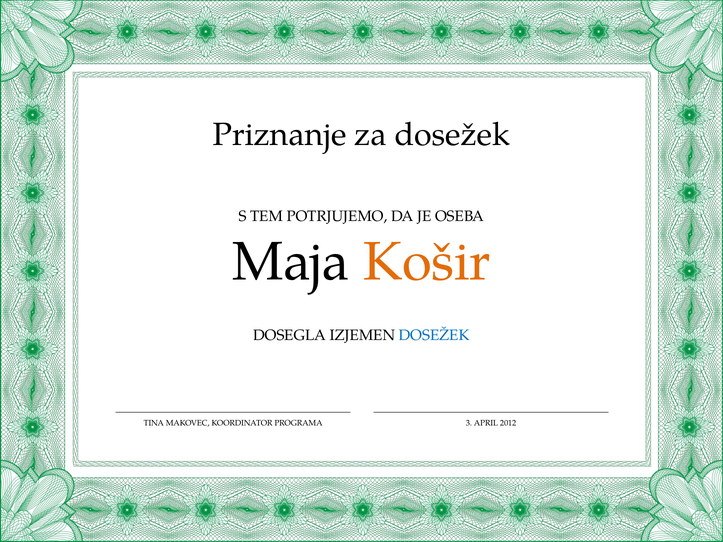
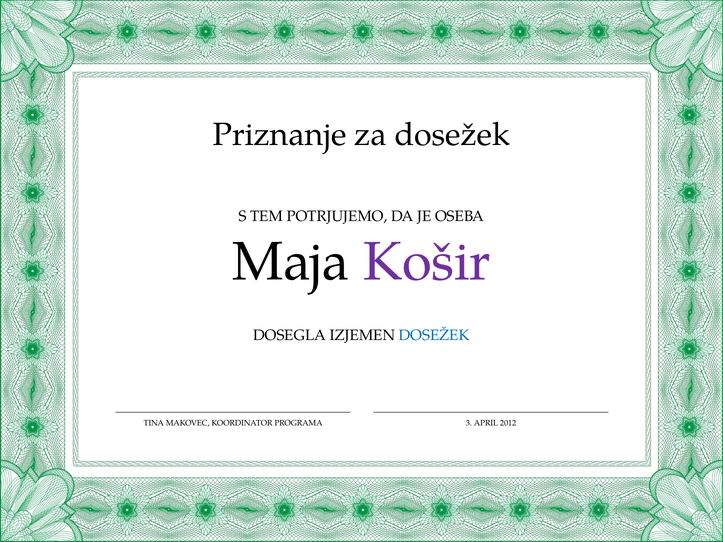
Košir colour: orange -> purple (427, 262)
